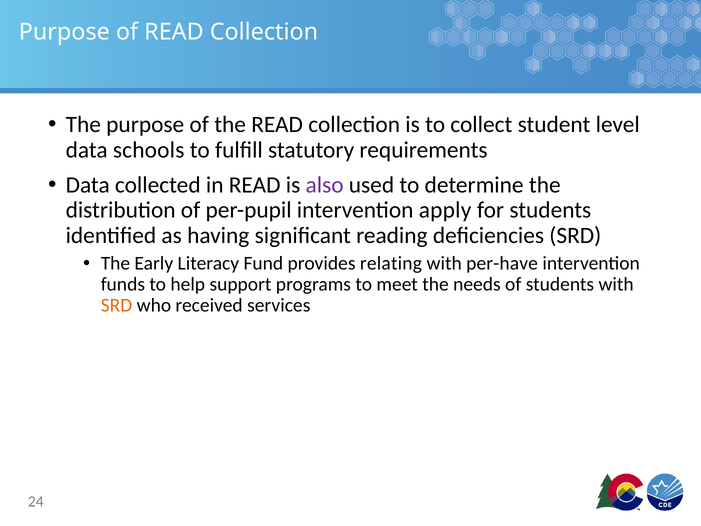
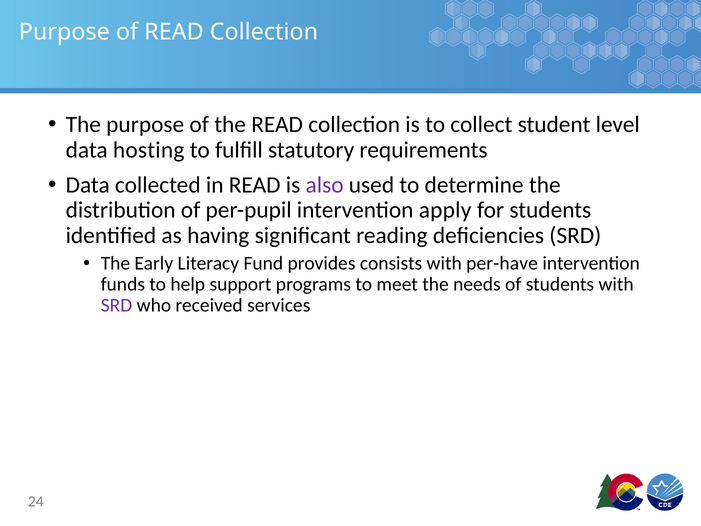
schools: schools -> hosting (149, 150)
relating: relating -> consists (391, 263)
SRD colour: orange -> purple (117, 305)
